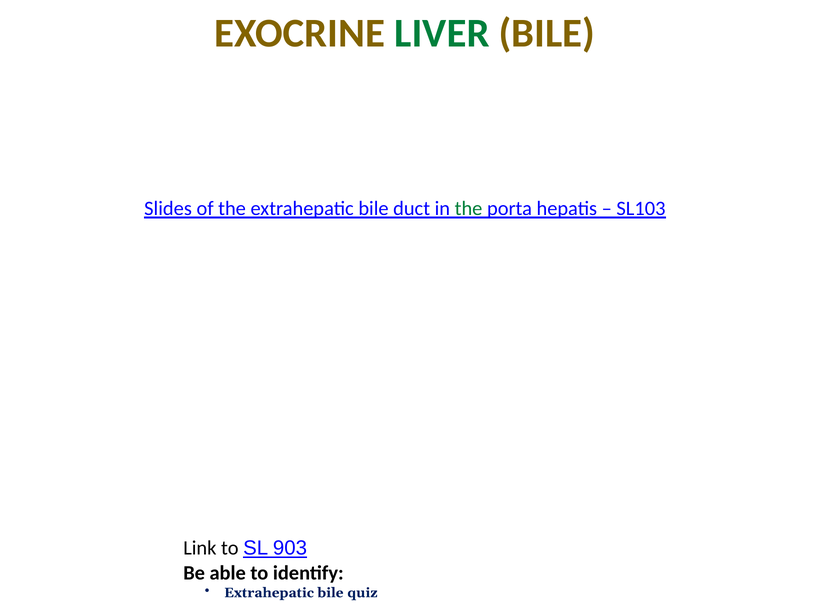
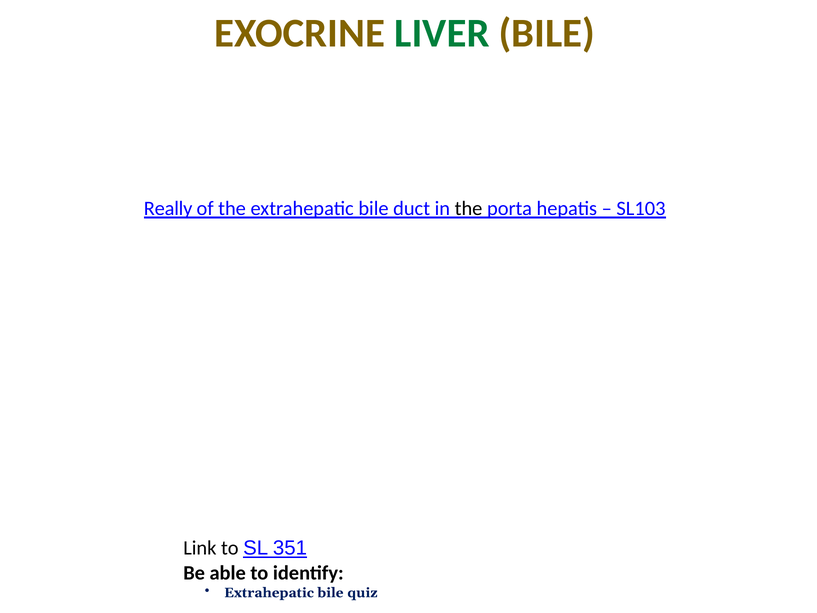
Slides: Slides -> Really (168, 208)
the colour: green -> black (469, 208)
903: 903 -> 351 (290, 548)
